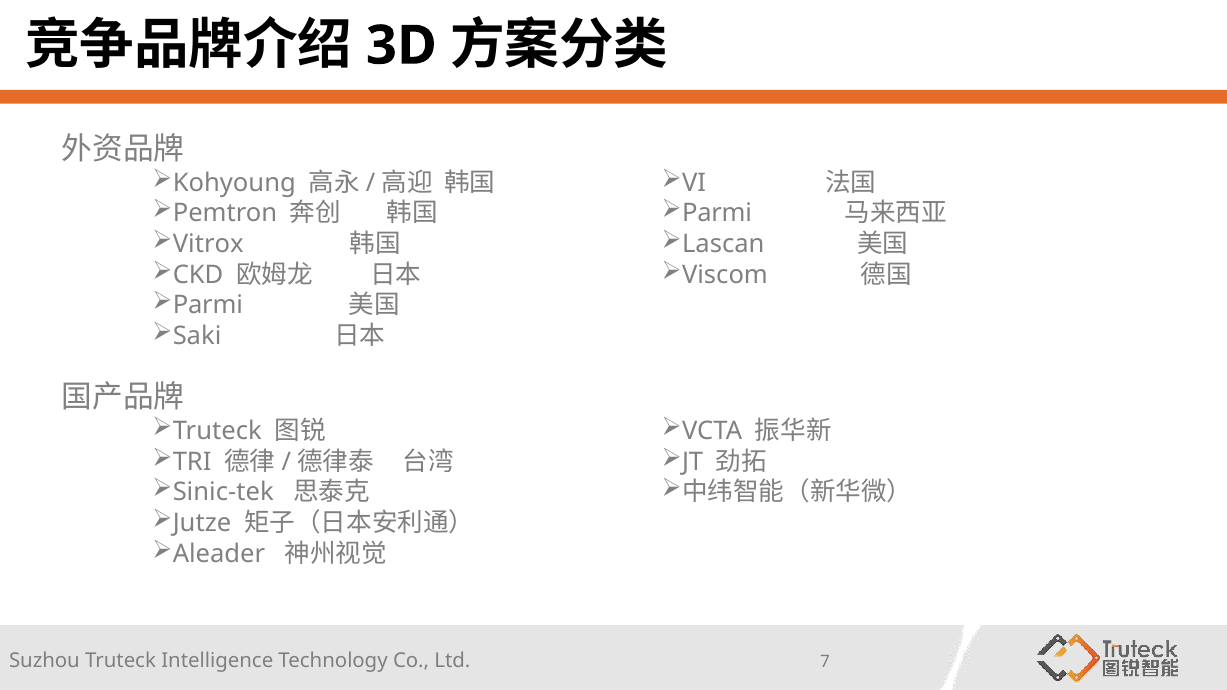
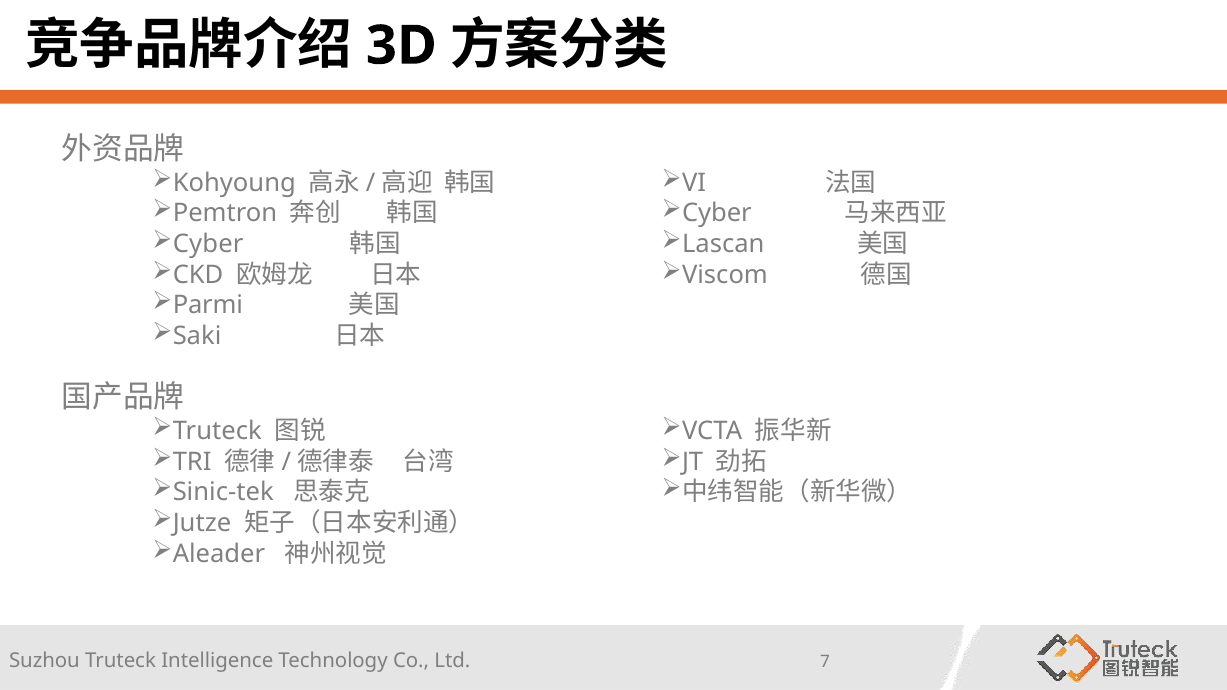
Parmi: Parmi -> Cyber (717, 213)
Vitrox: Vitrox -> Cyber (208, 244)
